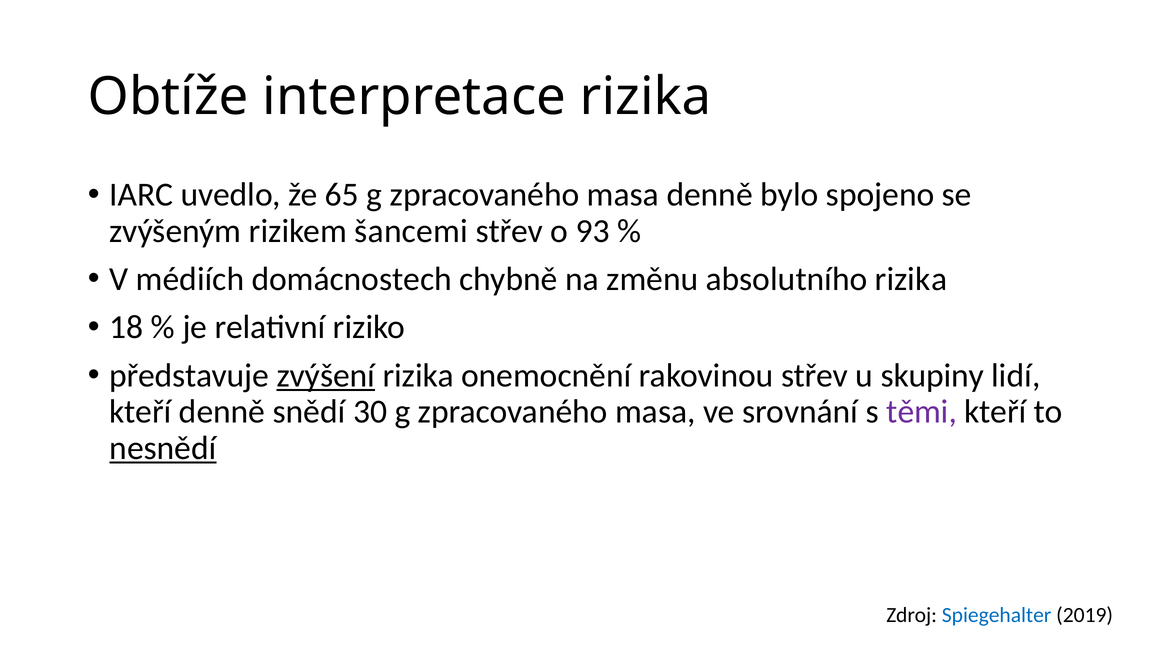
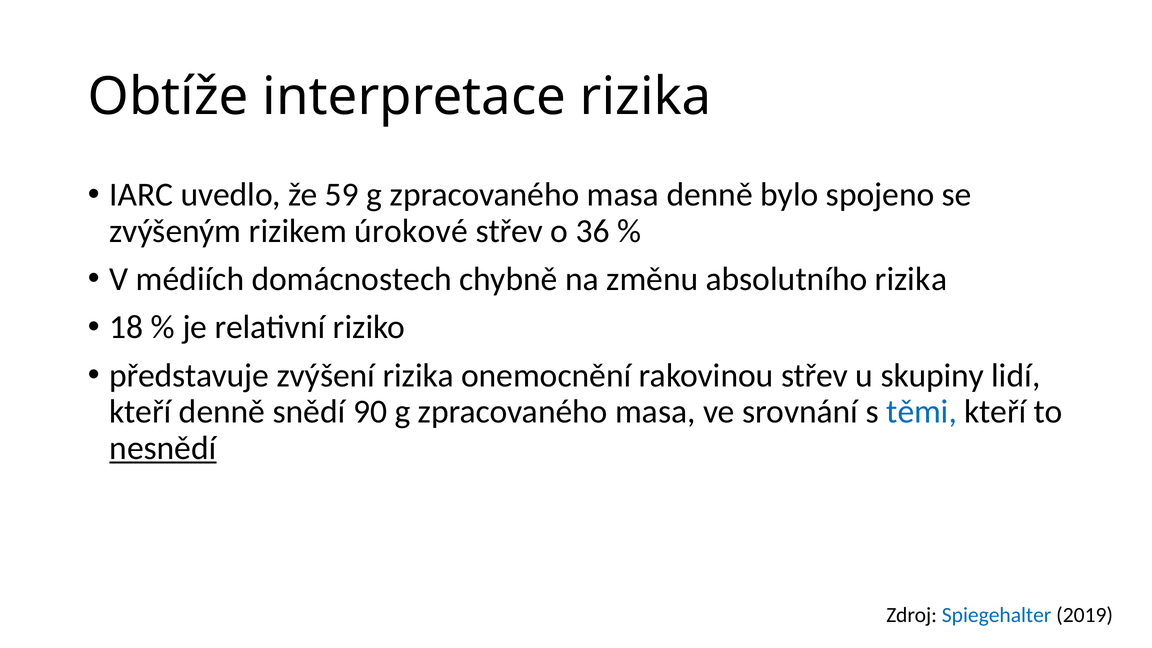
65: 65 -> 59 (342, 195)
šancemi: šancemi -> úrokové (411, 231)
93: 93 -> 36 (593, 231)
zvýšení underline: present -> none (326, 376)
30: 30 -> 90 (370, 412)
těmi colour: purple -> blue (922, 412)
